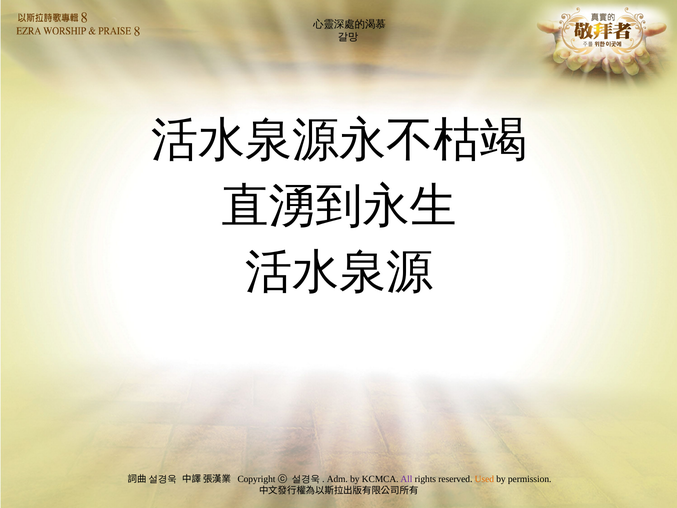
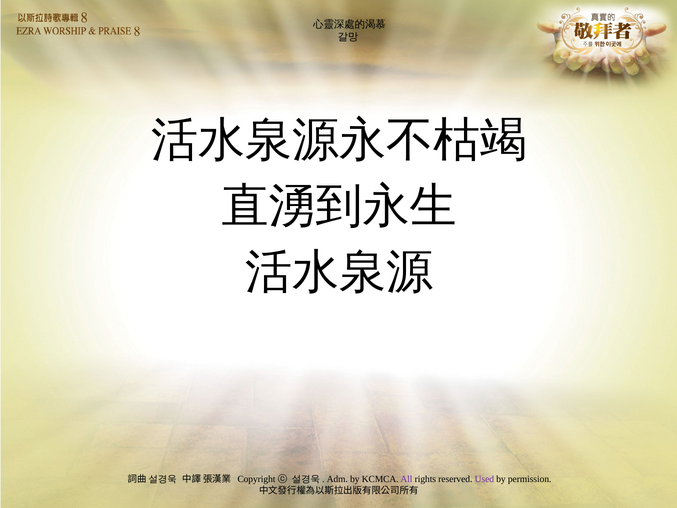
Used colour: orange -> purple (484, 479)
